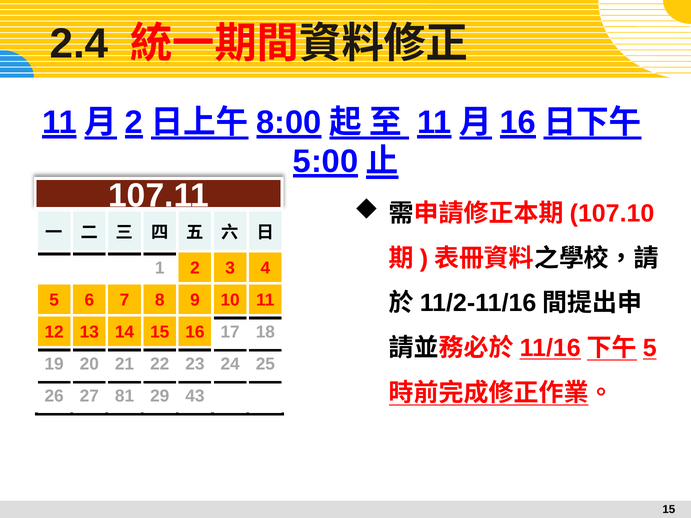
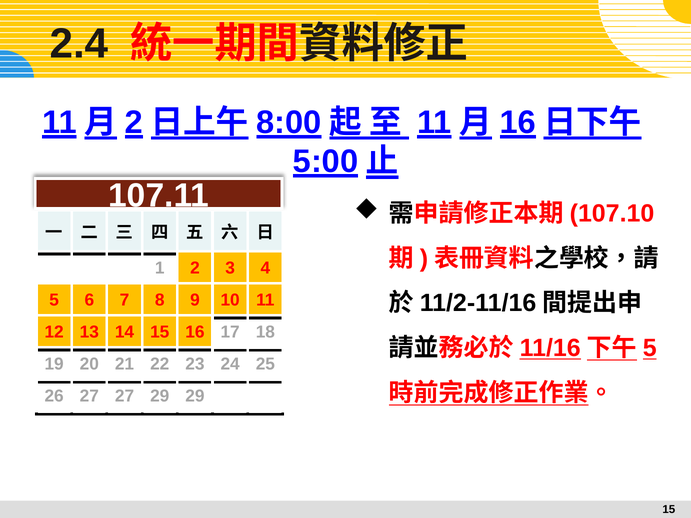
27 81: 81 -> 27 (125, 396)
29 43: 43 -> 29 (195, 396)
